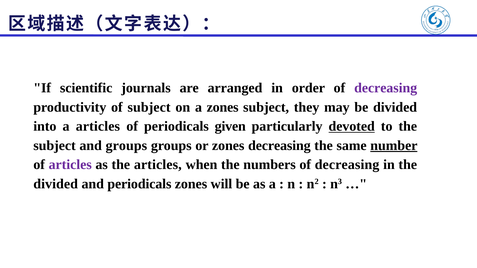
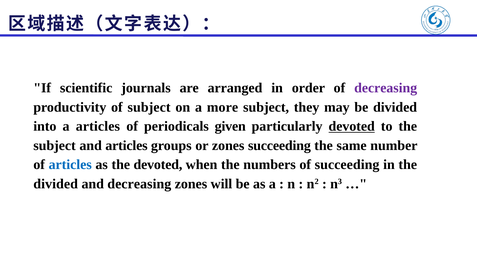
a zones: zones -> more (222, 107)
and groups: groups -> articles (126, 146)
zones decreasing: decreasing -> succeeding (279, 146)
number underline: present -> none (394, 146)
articles colour: purple -> blue (70, 165)
the articles: articles -> devoted (158, 165)
numbers of decreasing: decreasing -> succeeding (347, 165)
and periodicals: periodicals -> decreasing (139, 184)
